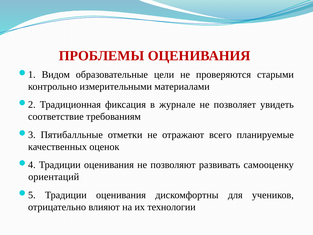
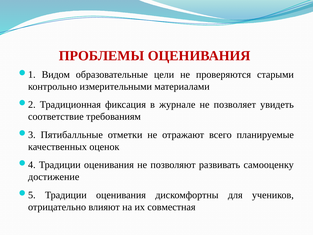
ориентаций: ориентаций -> достижение (54, 177)
технологии: технологии -> совместная (171, 207)
